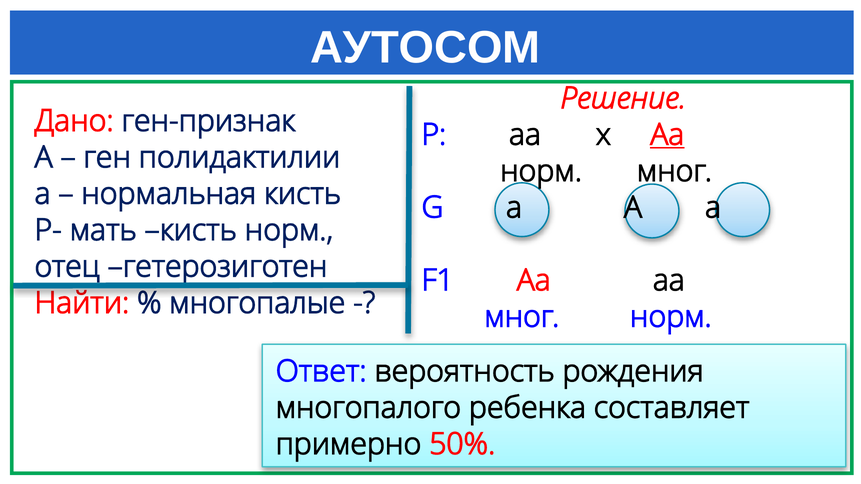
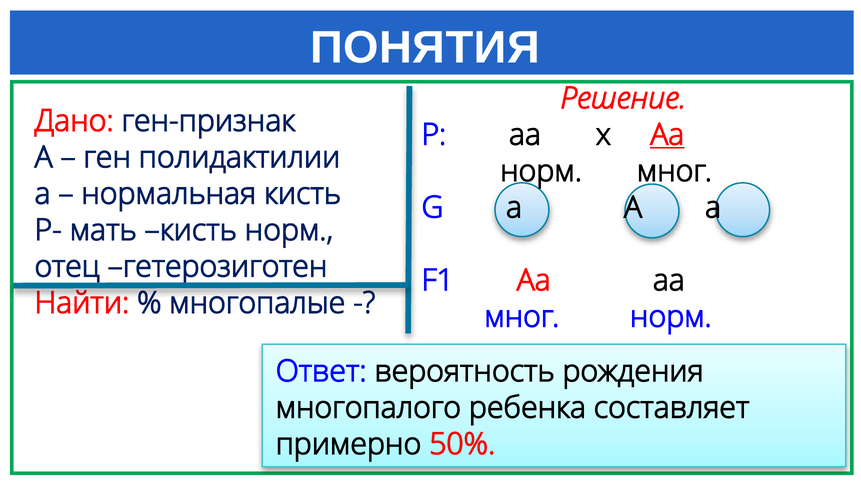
АУТОСОМ: АУТОСОМ -> ПОНЯТИЯ (425, 48)
